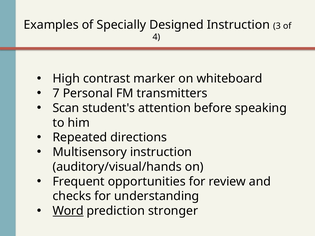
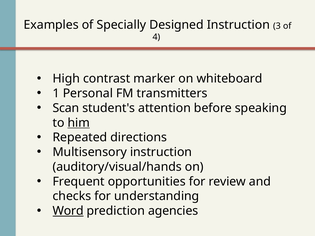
7: 7 -> 1 (56, 93)
him underline: none -> present (79, 123)
stronger: stronger -> agencies (173, 211)
